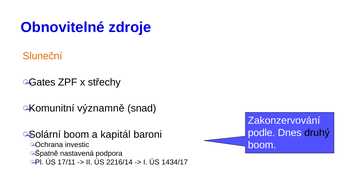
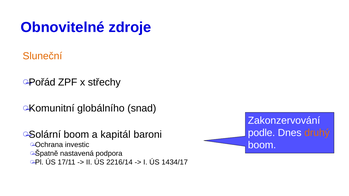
Gates: Gates -> Pořád (42, 82)
významně: významně -> globálního (101, 108)
druhý colour: black -> orange (317, 133)
